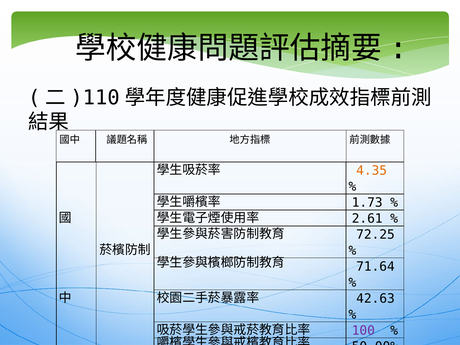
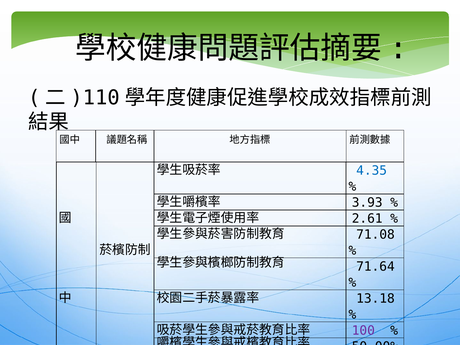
4.35 colour: orange -> blue (372, 171)
1.73: 1.73 -> 3.93 (367, 203)
72.25: 72.25 -> 71.08 (375, 235)
42.63: 42.63 -> 13.18 (375, 299)
